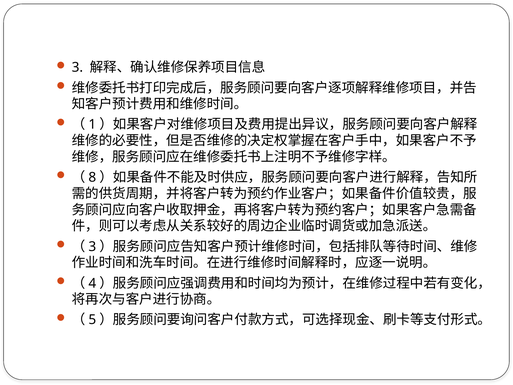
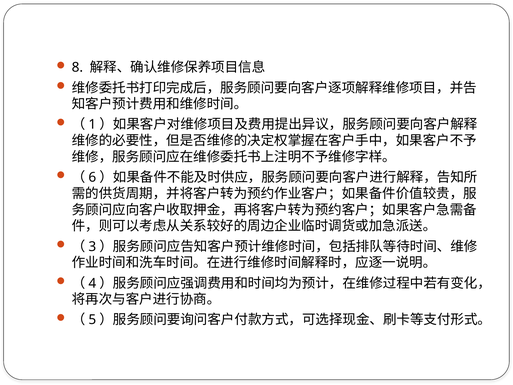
3: 3 -> 8 (77, 67)
8: 8 -> 6 (92, 177)
